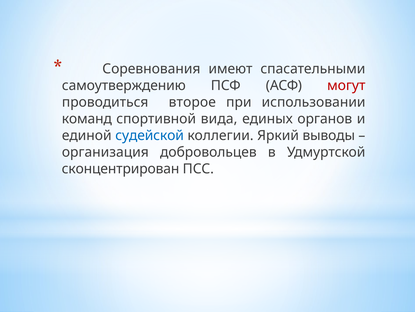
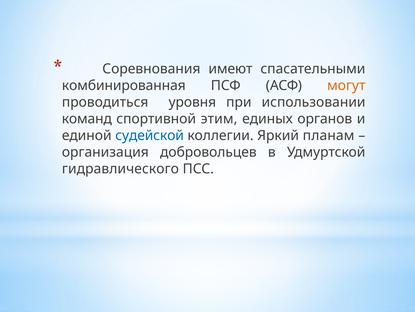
самоутверждению: самоутверждению -> комбинированная (124, 85)
могут colour: red -> orange (346, 85)
второе: второе -> уровня (192, 102)
вида: вида -> этим (219, 119)
выводы: выводы -> планам (329, 135)
сконцентрирован: сконцентрирован -> гидравлического (120, 168)
